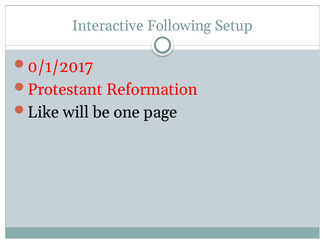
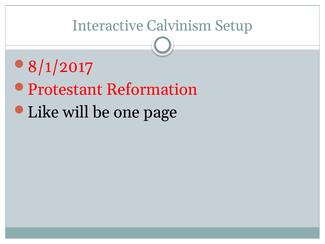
Following: Following -> Calvinism (179, 26)
0/1/2017: 0/1/2017 -> 8/1/2017 (60, 67)
